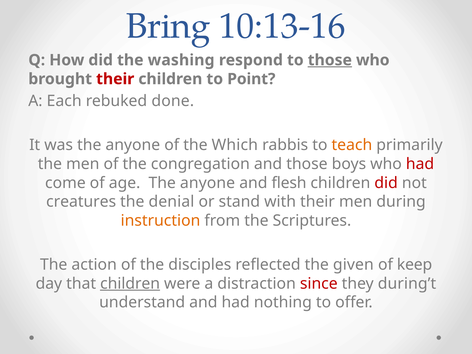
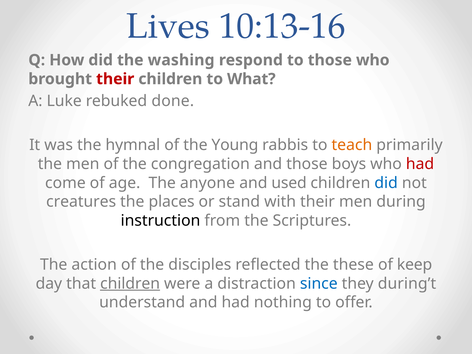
Bring: Bring -> Lives (168, 26)
those underline: present -> none (330, 60)
Point: Point -> What (251, 79)
Each: Each -> Luke (64, 101)
was the anyone: anyone -> hymnal (133, 145)
Which: Which -> Young (235, 145)
flesh: flesh -> used (289, 183)
did colour: red -> blue (386, 183)
denial: denial -> places (172, 202)
instruction colour: orange -> black (160, 221)
given: given -> these (353, 265)
since colour: red -> blue (319, 283)
